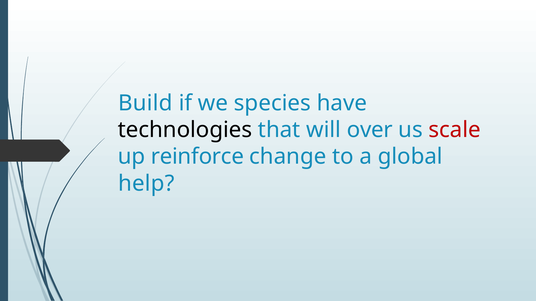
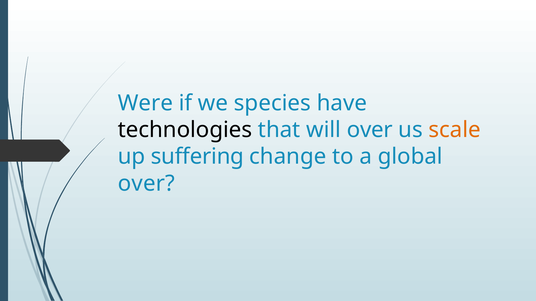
Build: Build -> Were (145, 103)
scale colour: red -> orange (455, 130)
reinforce: reinforce -> suffering (197, 157)
help: help -> over (146, 184)
